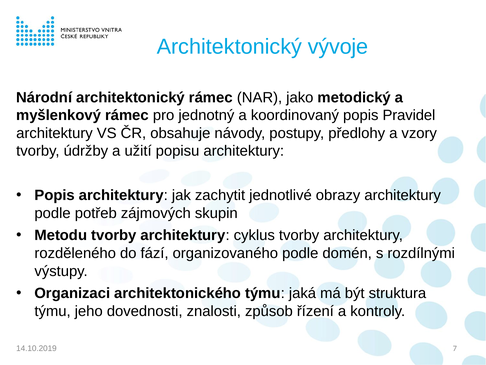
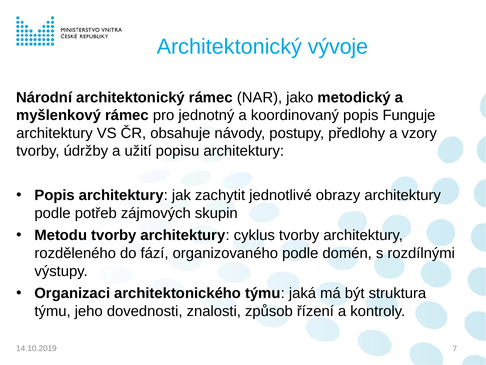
Pravidel: Pravidel -> Funguje (409, 115)
